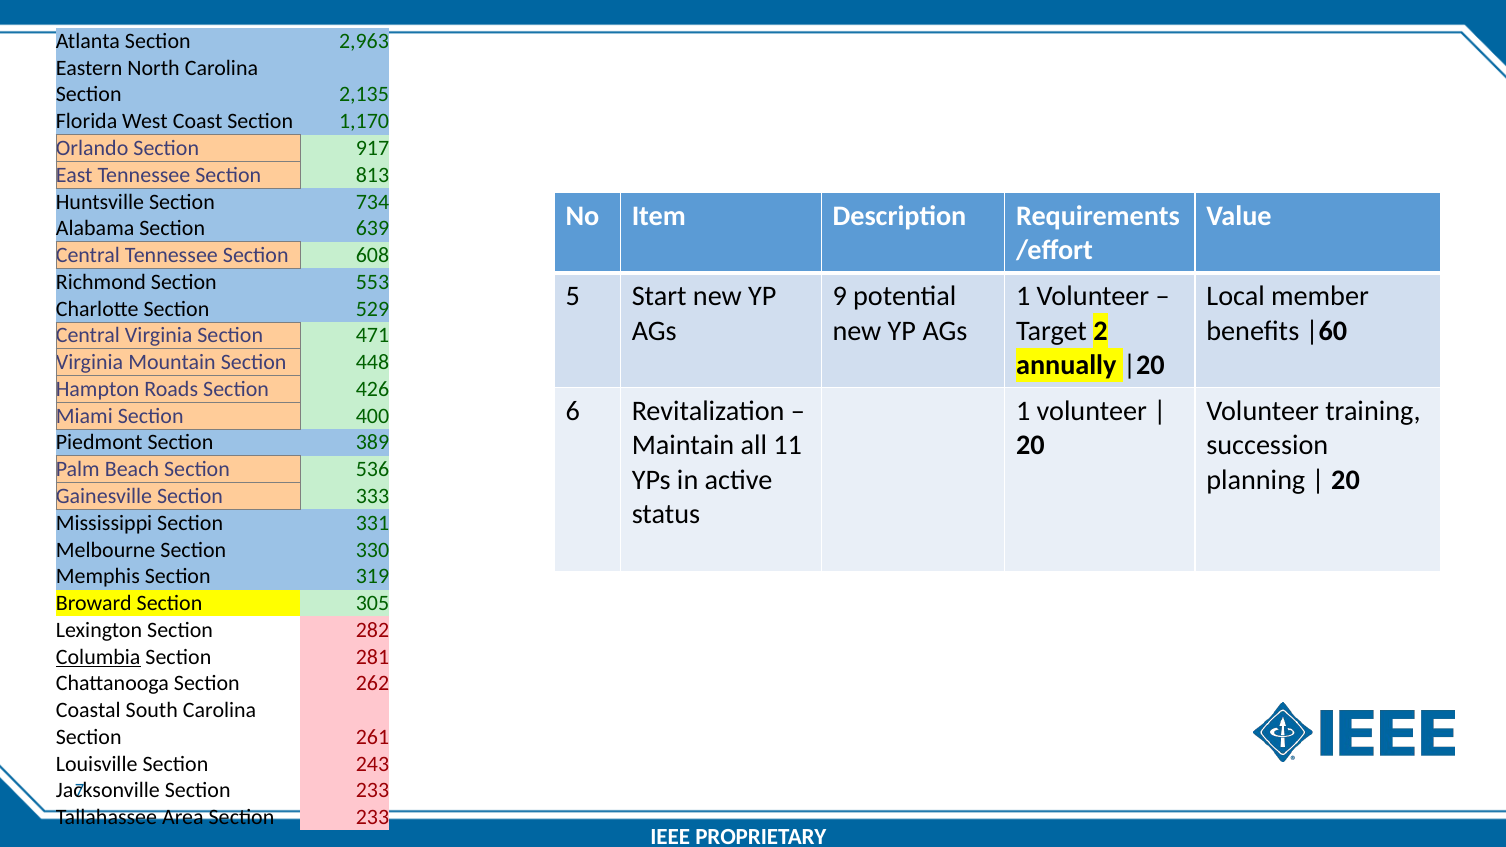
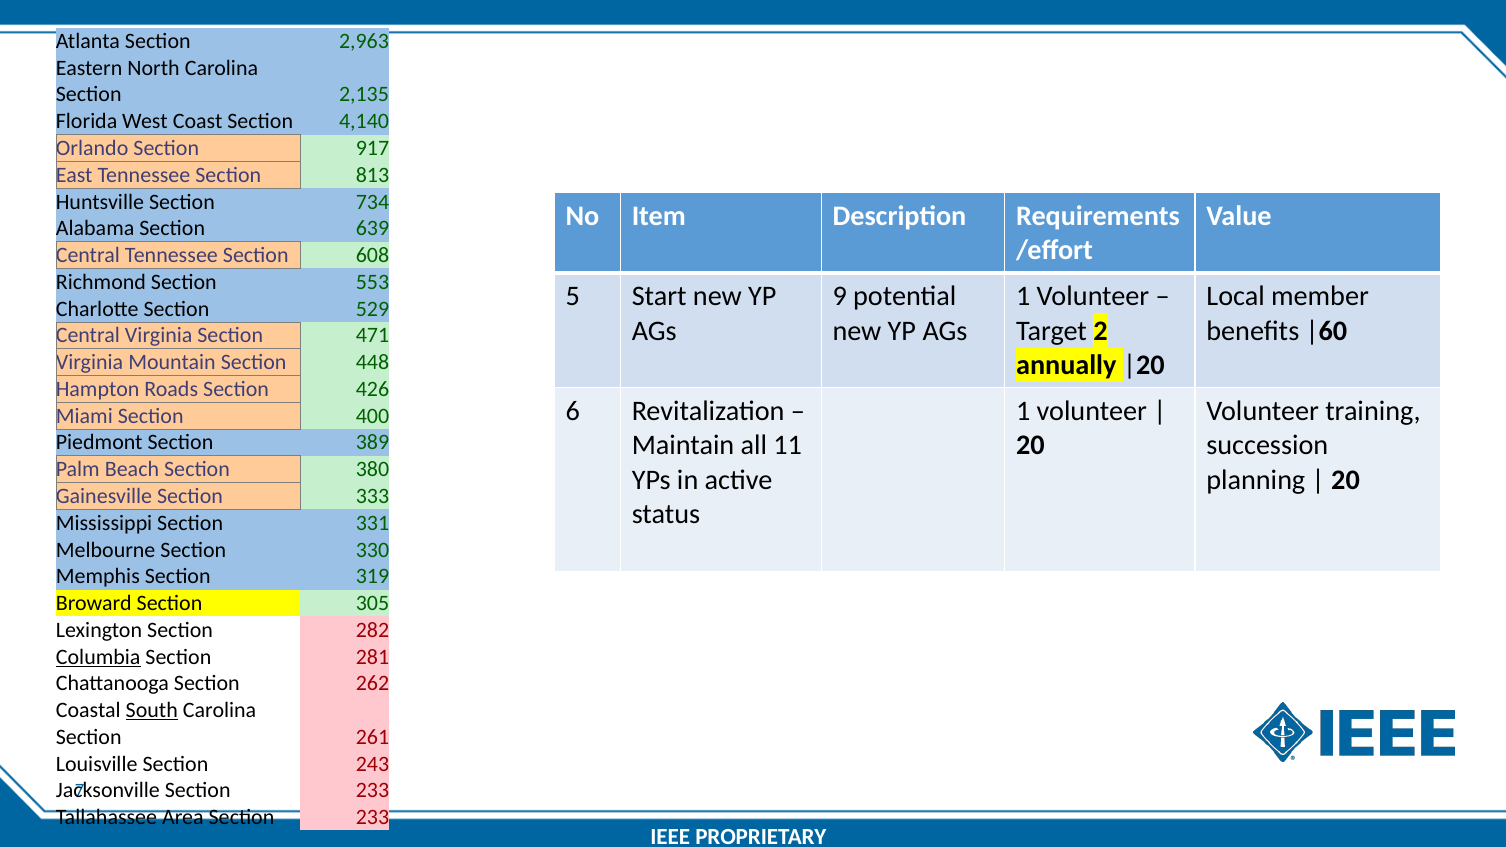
1,170: 1,170 -> 4,140 (364, 122)
536: 536 -> 380 (372, 470)
South underline: none -> present (152, 710)
